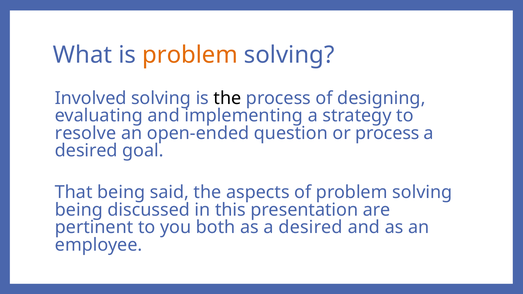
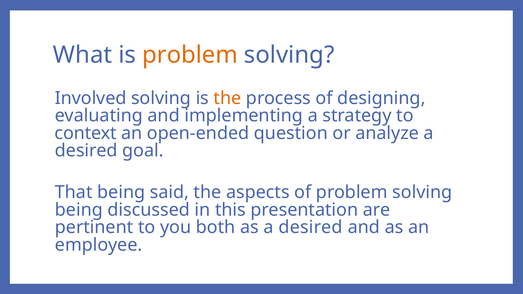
the colour: black -> orange (227, 98)
resolve: resolve -> context (86, 133)
or process: process -> analyze (387, 133)
